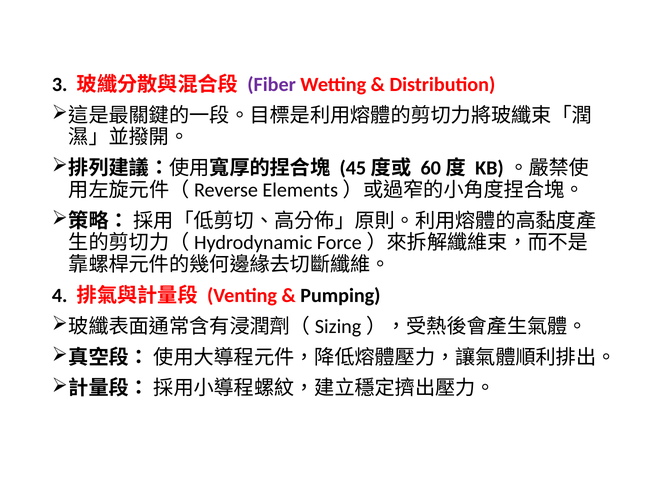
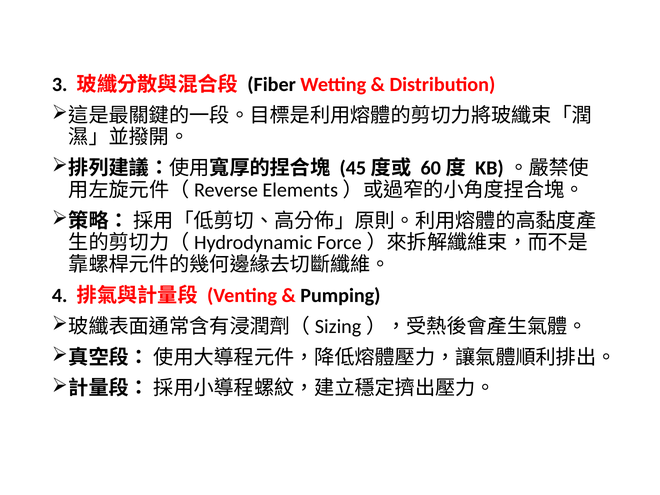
Fiber colour: purple -> black (272, 85)
